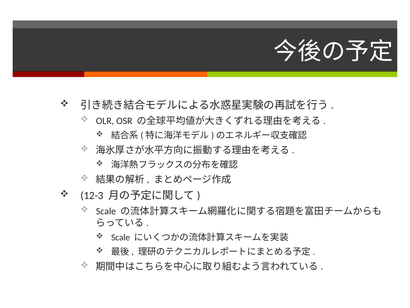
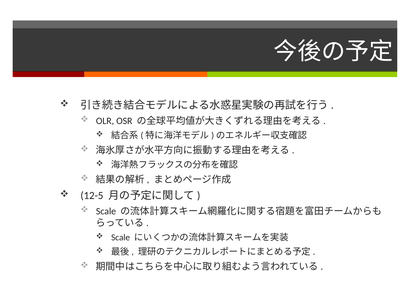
12-3: 12-3 -> 12-5 (92, 195)
